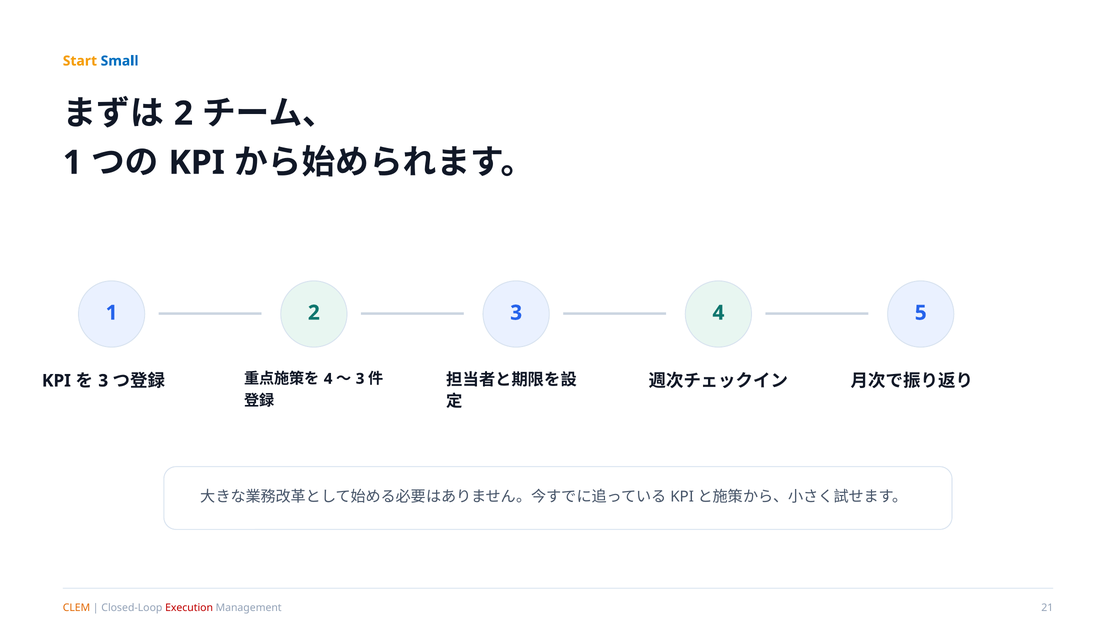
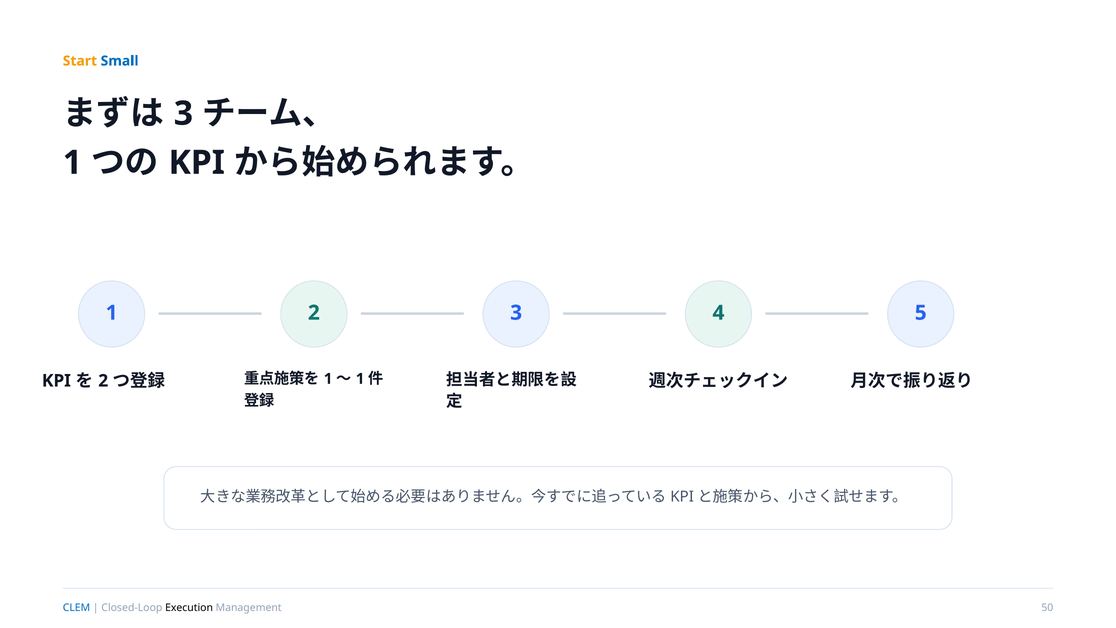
2: 2 -> 3 (183, 114)
4: 4 -> 1 (328, 379)
3: 3 -> 1 (360, 379)
3: 3 -> 2 (103, 381)
CLEM colour: orange -> blue (76, 608)
Execution colour: red -> black (189, 608)
21: 21 -> 50 (1047, 608)
